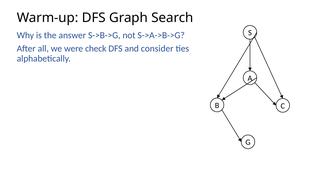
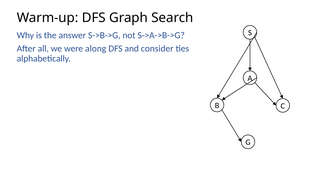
check: check -> along (96, 49)
